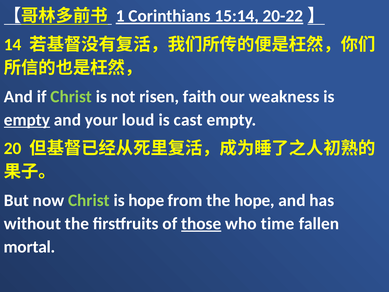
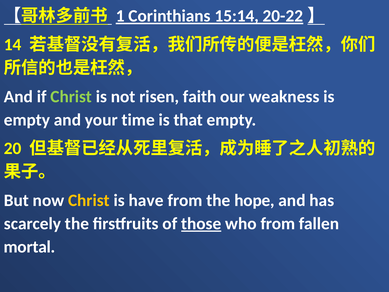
empty underline: present -> none (27, 120)
loud: loud -> time (138, 120)
cast: cast -> that (188, 120)
Christ colour: light green -> yellow (89, 200)
is hope: hope -> have (146, 200)
without: without -> scarcely (32, 223)
who time: time -> from (278, 223)
